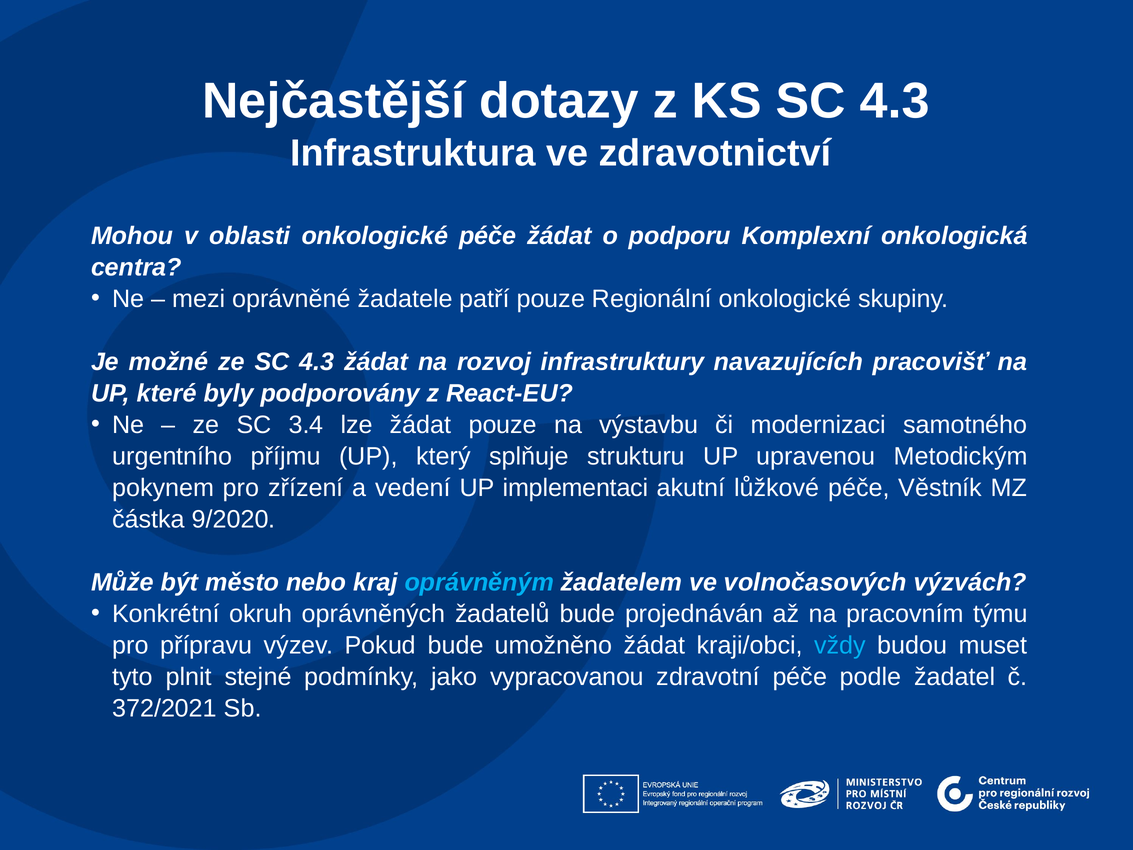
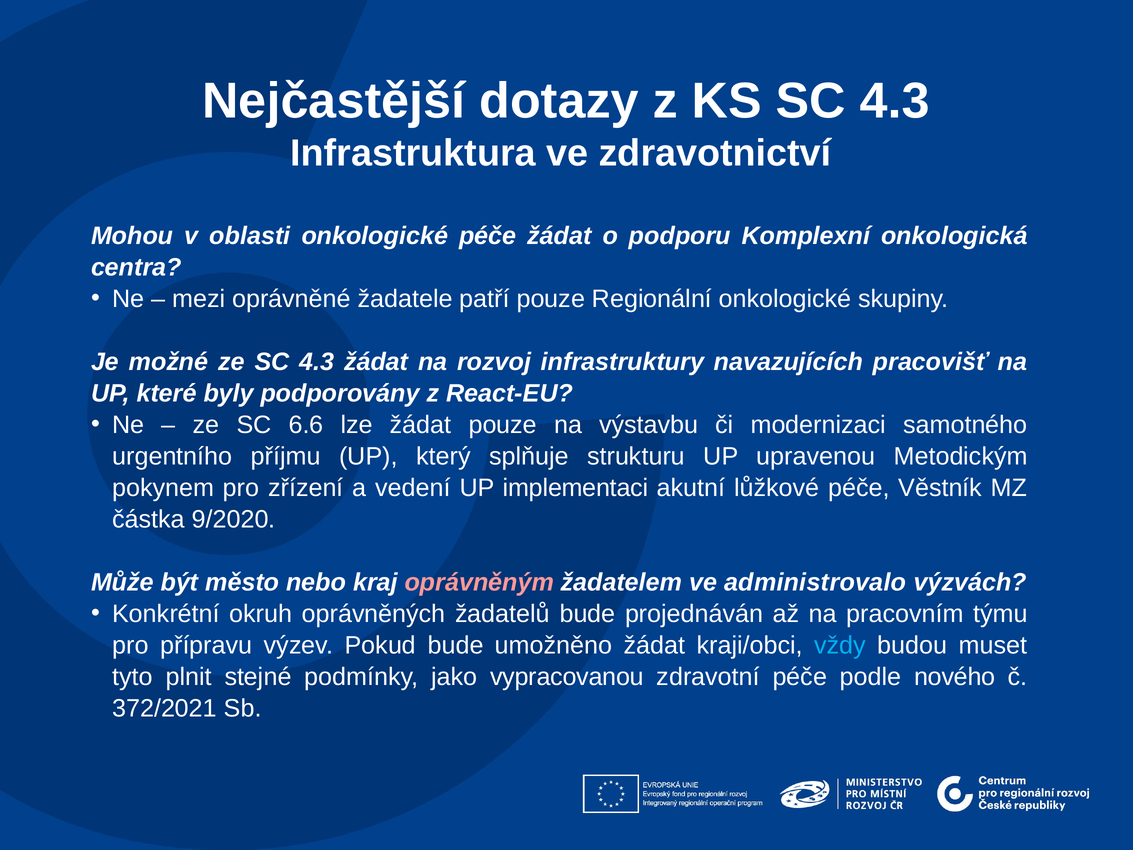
3.4: 3.4 -> 6.6 (306, 425)
oprávněným colour: light blue -> pink (479, 582)
volnočasových: volnočasových -> administrovalo (815, 582)
žadatel: žadatel -> nového (955, 677)
